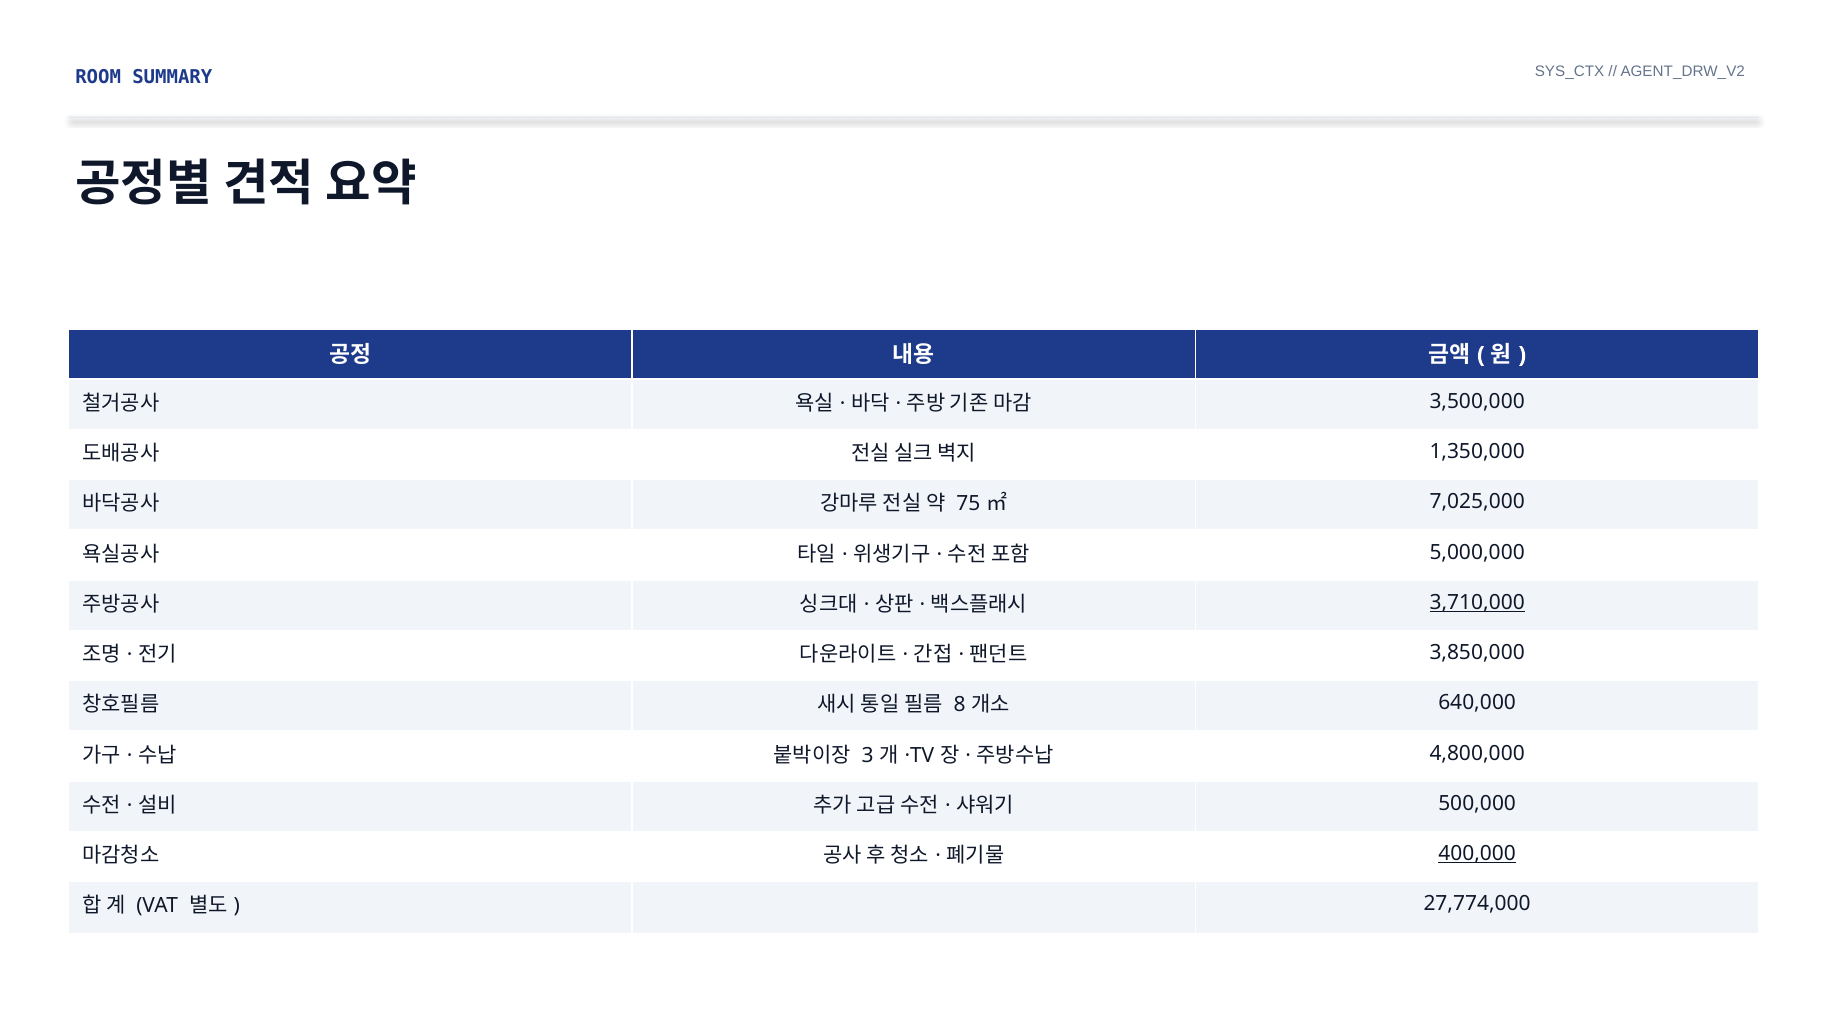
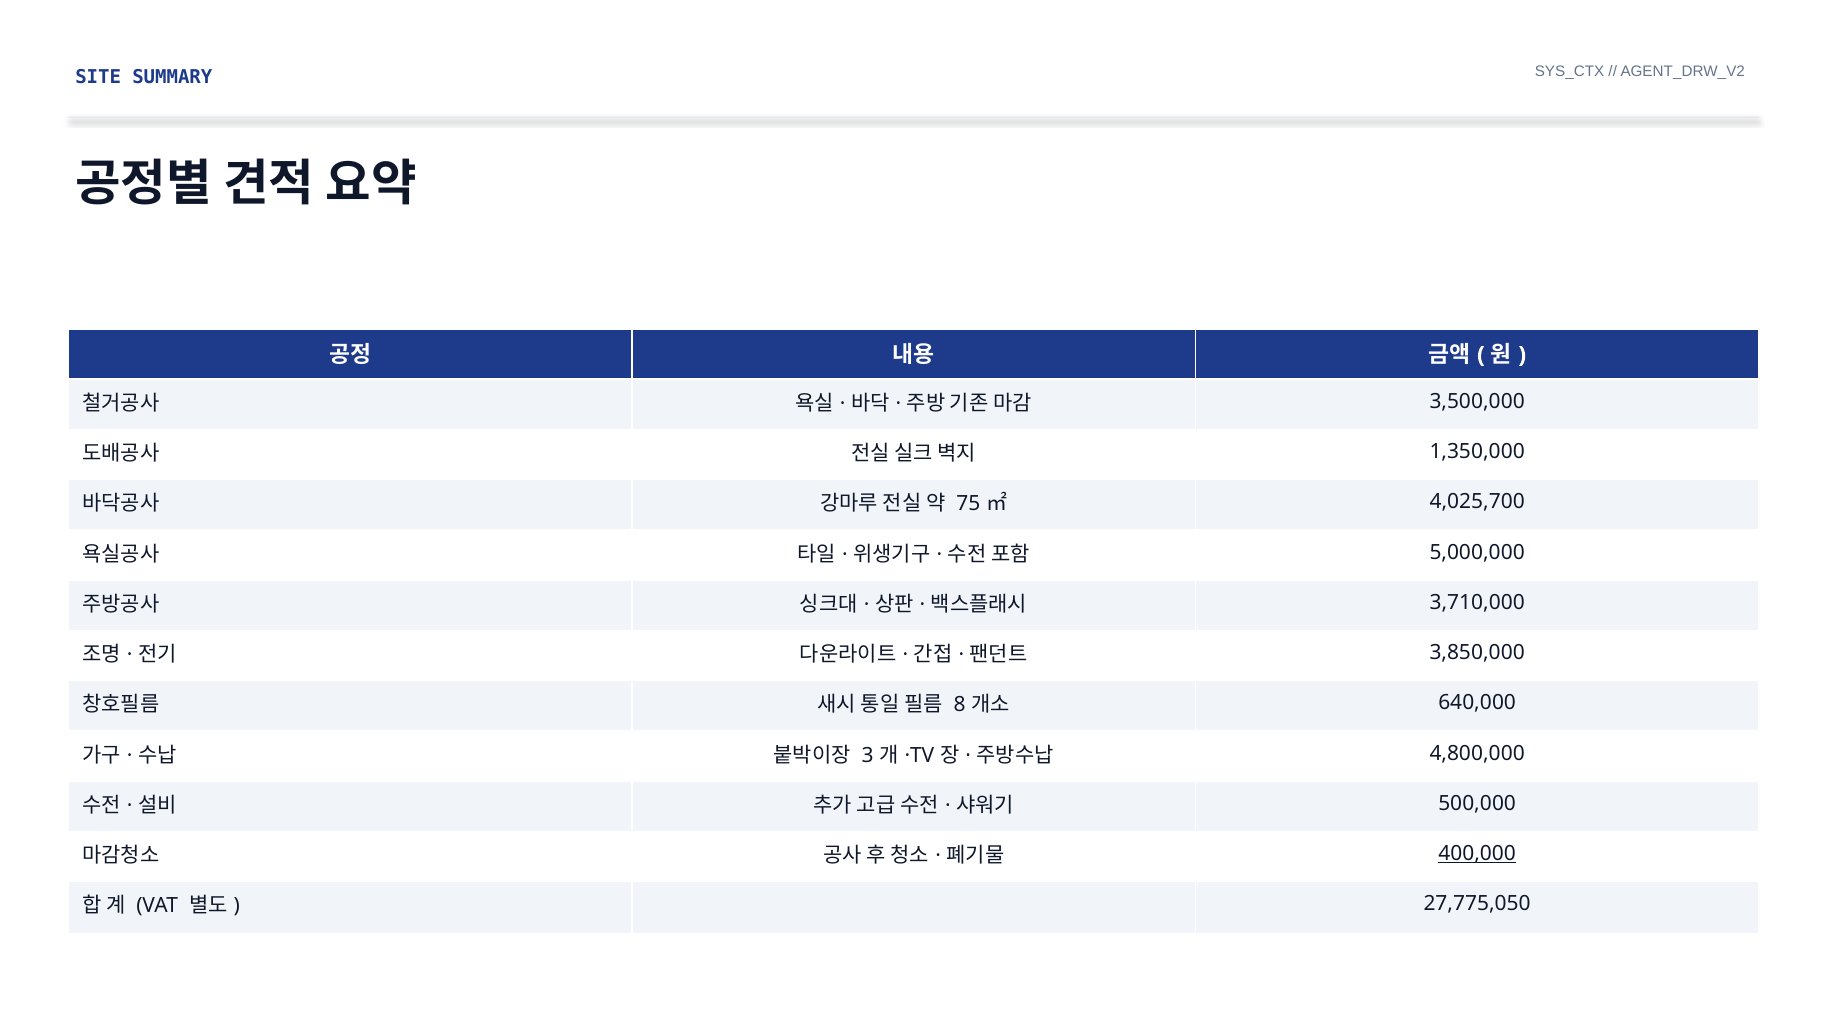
ROOM: ROOM -> SITE (98, 77)
7,025,000: 7,025,000 -> 4,025,700 (1477, 502)
3,710,000 underline: present -> none (1477, 603)
27,774,000: 27,774,000 -> 27,775,050 (1477, 904)
